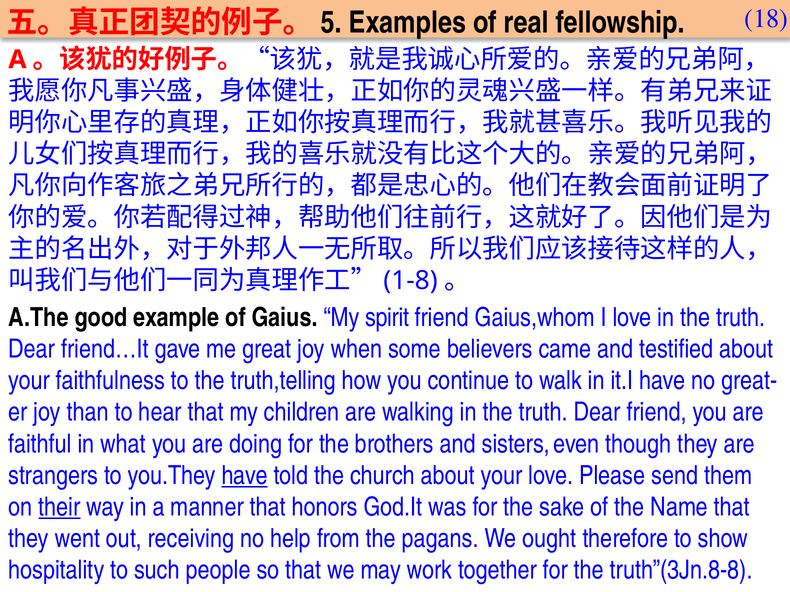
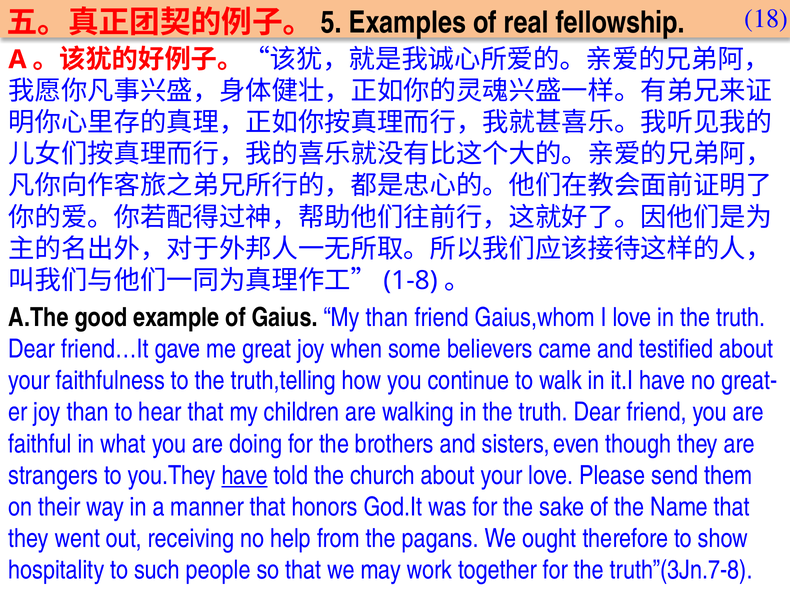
My spirit: spirit -> than (387, 318)
their underline: present -> none (59, 507)
truth”(3Jn.8-8: truth”(3Jn.8-8 -> truth”(3Jn.7-8 (681, 571)
